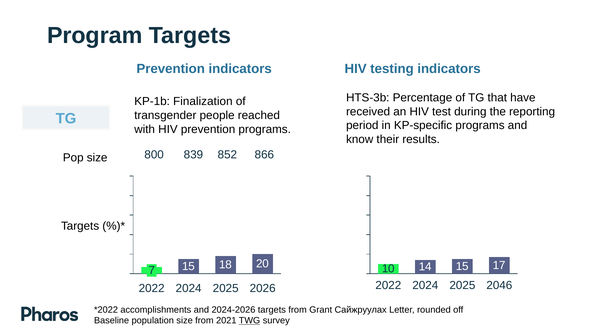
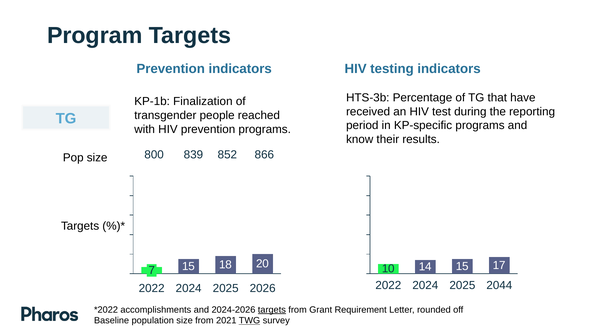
2046: 2046 -> 2044 (499, 286)
targets underline: none -> present (272, 310)
Сайжруулах: Сайжруулах -> Requirement (361, 310)
